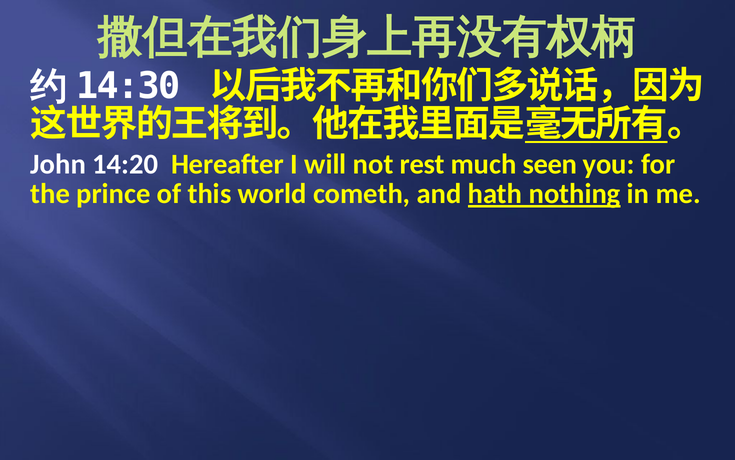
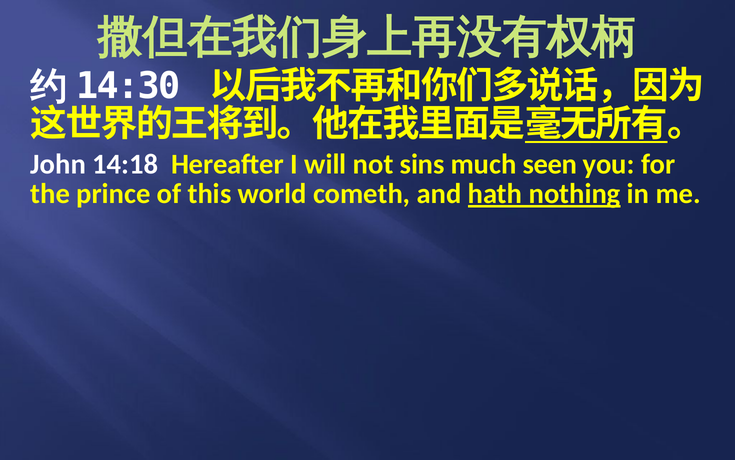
14:20: 14:20 -> 14:18 (125, 164)
rest: rest -> sins (422, 164)
